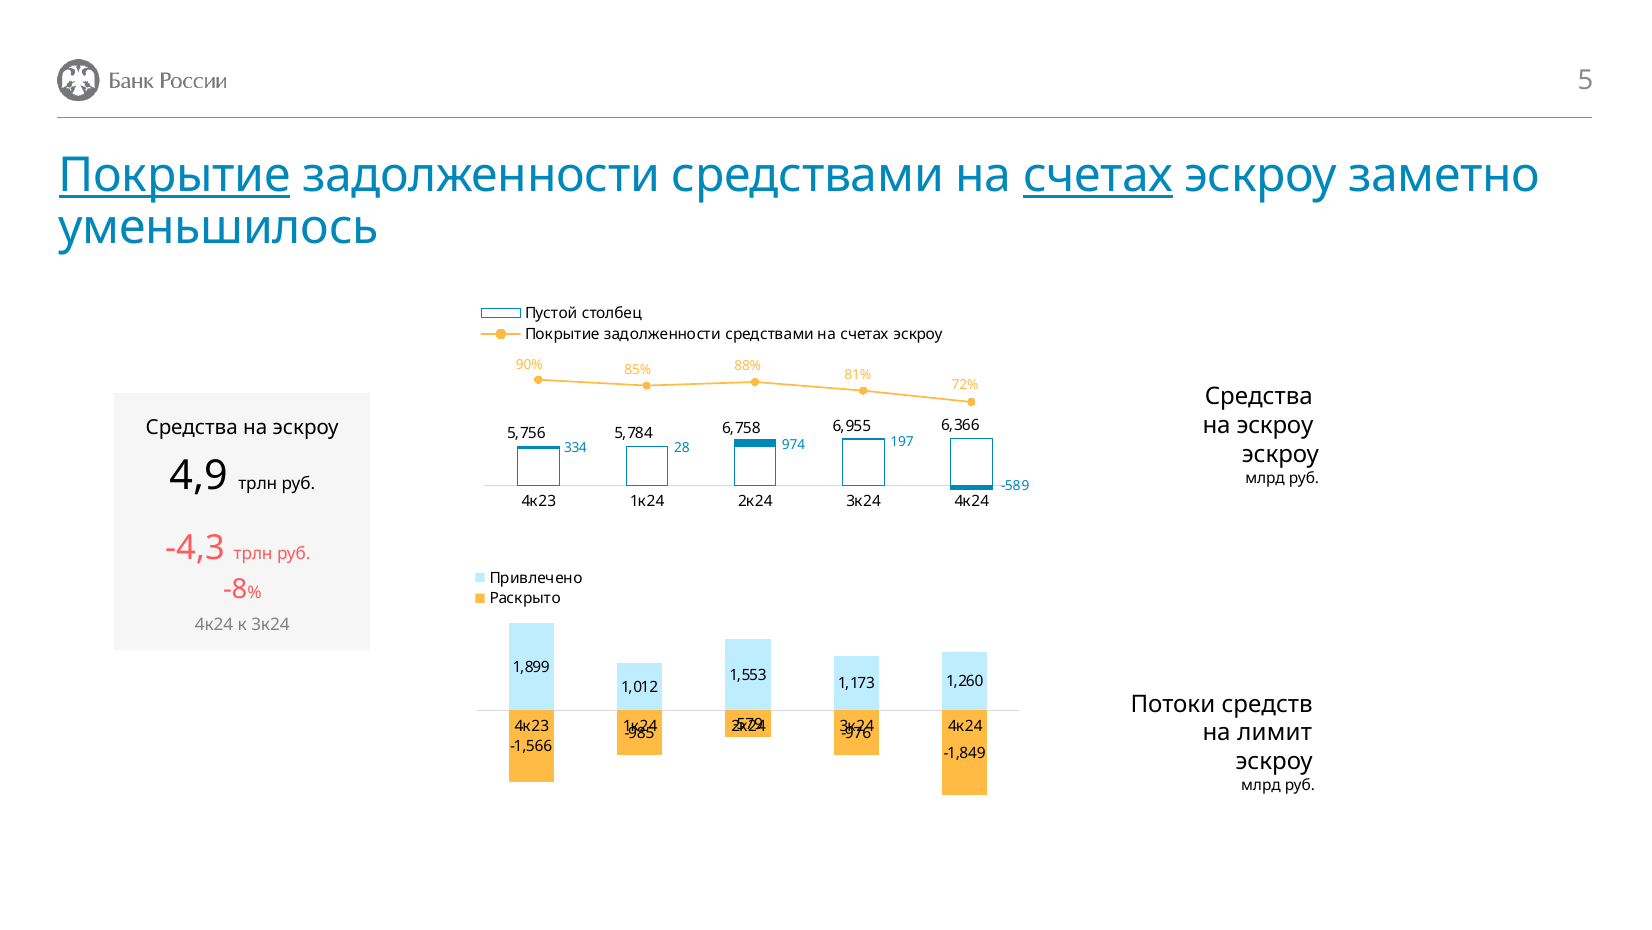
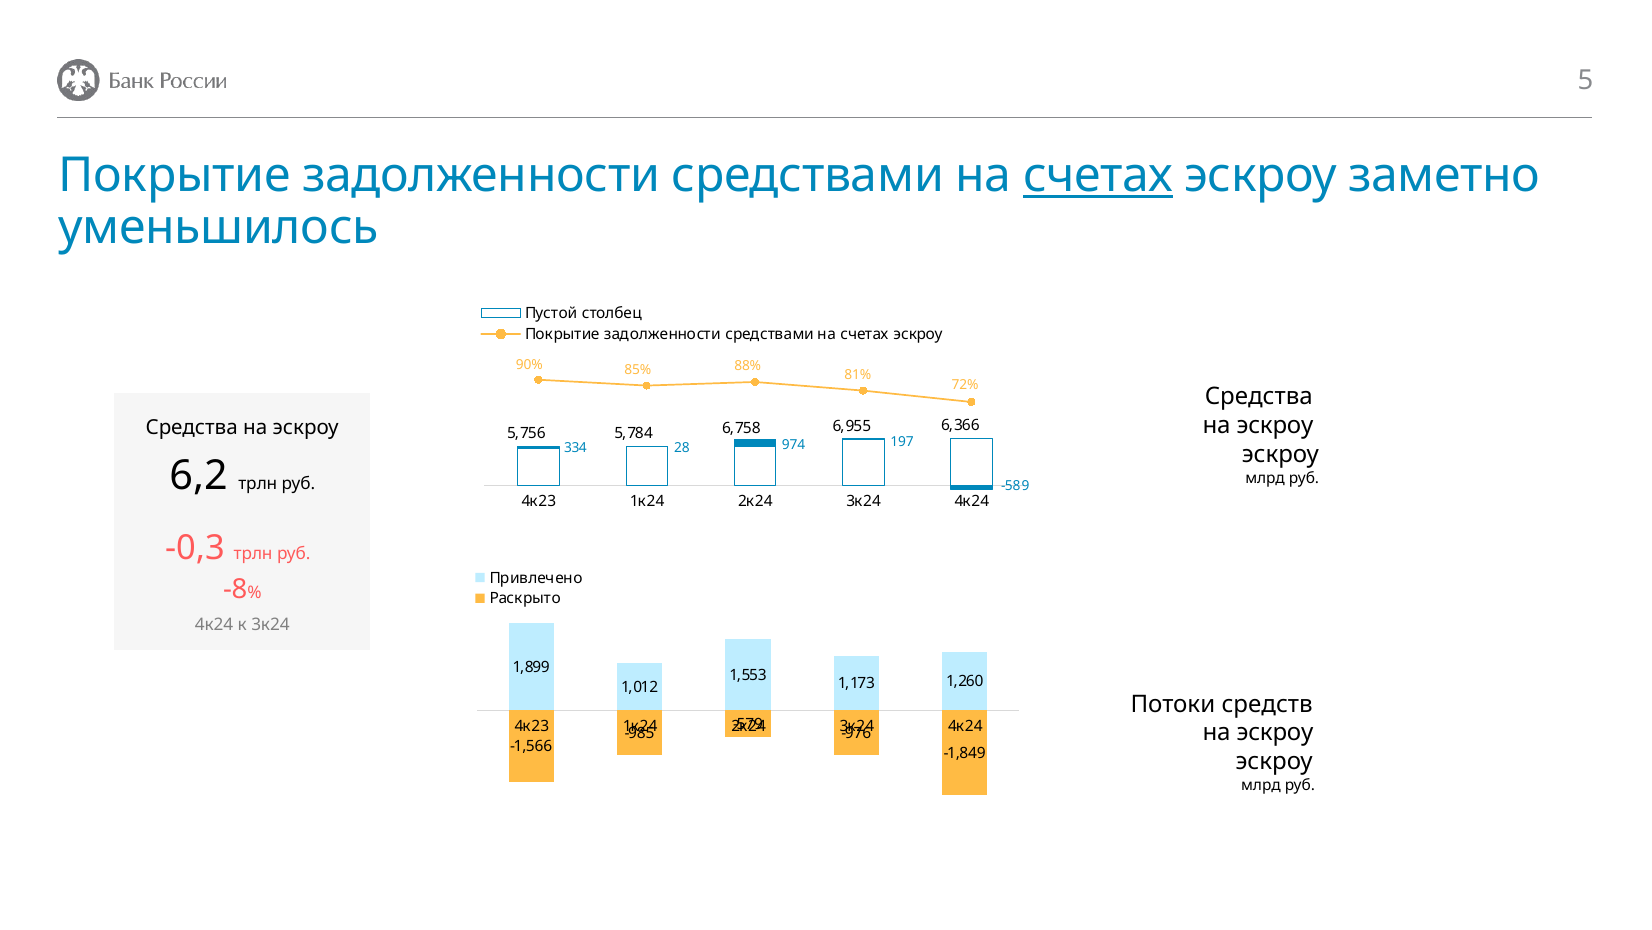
Покрытие underline: present -> none (175, 176)
4,9: 4,9 -> 6,2 (199, 476)
-4,3: -4,3 -> -0,3 (195, 548)
лимит: лимит -> эскроу (1275, 732)
